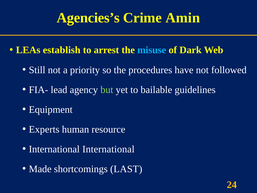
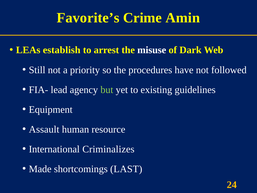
Agencies’s: Agencies’s -> Favorite’s (88, 18)
misuse colour: light blue -> white (152, 50)
bailable: bailable -> existing (156, 90)
Experts: Experts -> Assault (44, 129)
International International: International -> Criminalizes (108, 149)
